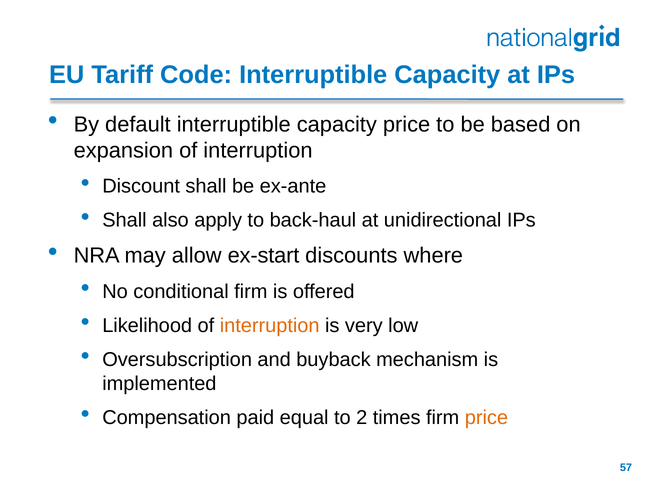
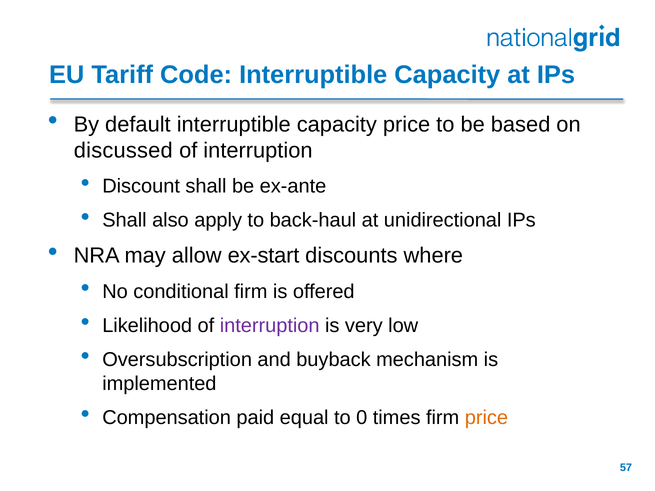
expansion: expansion -> discussed (123, 151)
interruption colour: orange -> purple (270, 326)
2: 2 -> 0 (362, 418)
